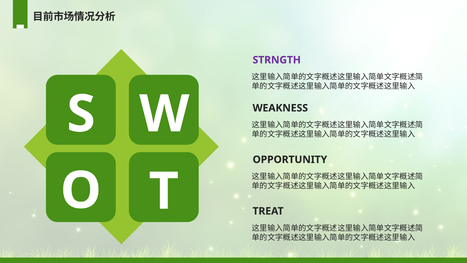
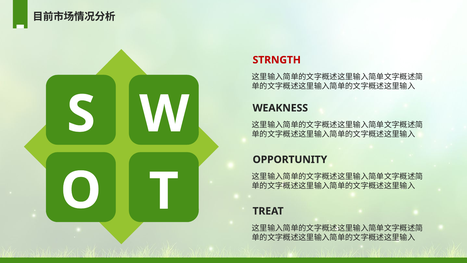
STRNGTH colour: purple -> red (277, 60)
